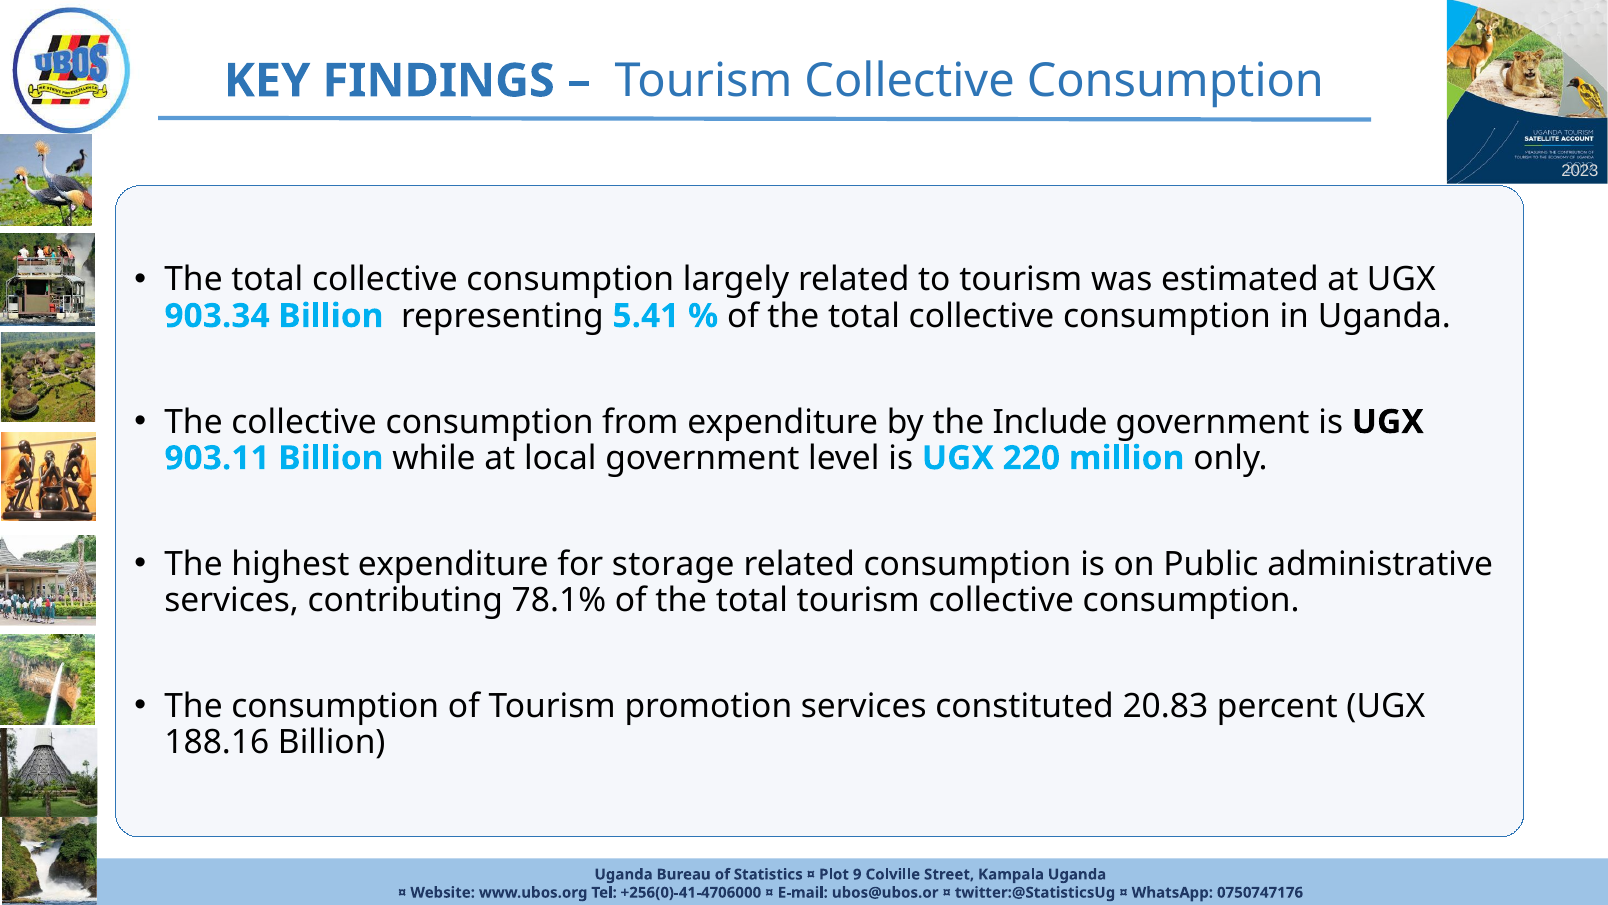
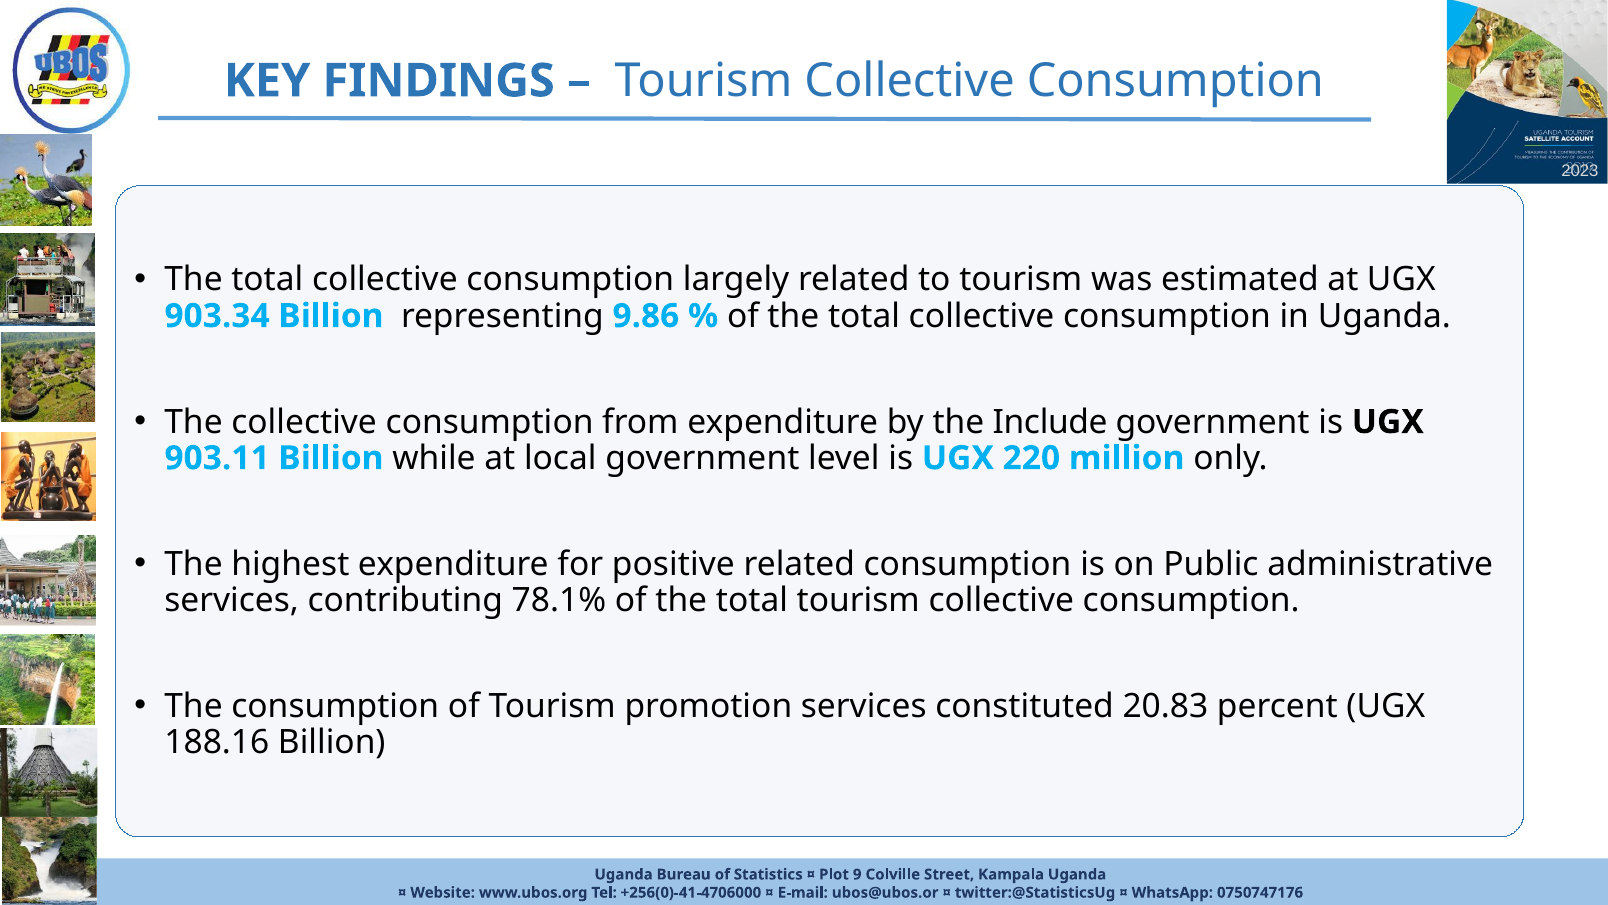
5.41: 5.41 -> 9.86 (646, 316)
storage: storage -> positive (673, 564)
